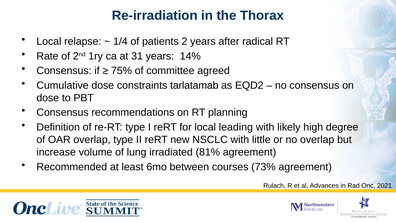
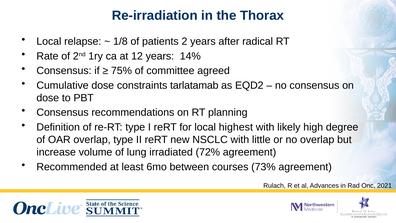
1/4: 1/4 -> 1/8 (120, 41)
31: 31 -> 12 (137, 56)
leading: leading -> highest (236, 127)
81%: 81% -> 72% (208, 152)
